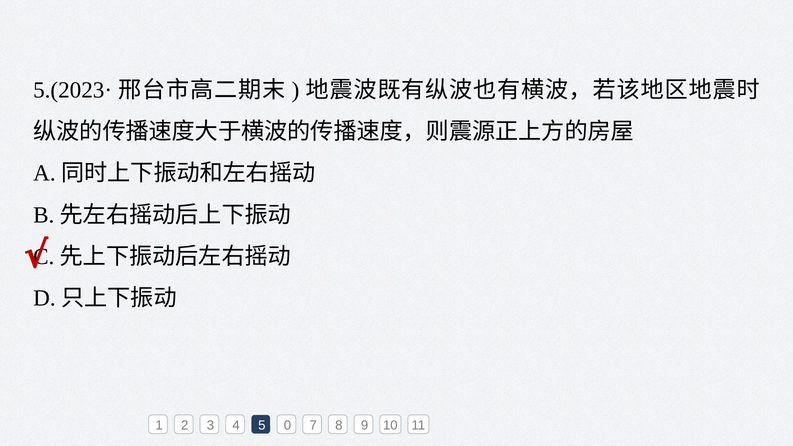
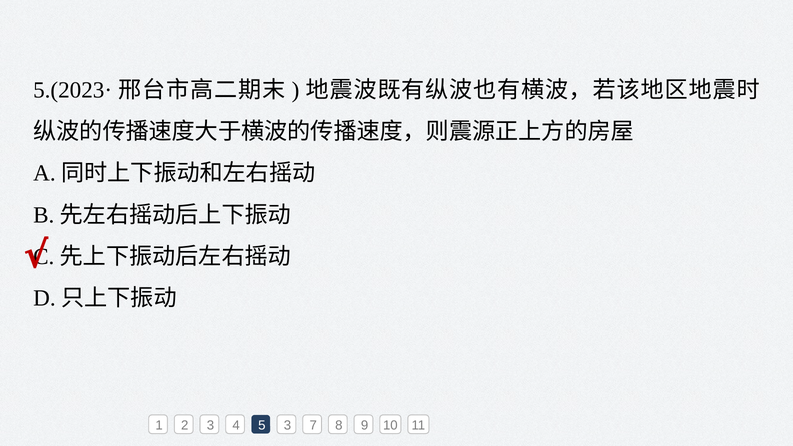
5 0: 0 -> 3 (288, 425)
